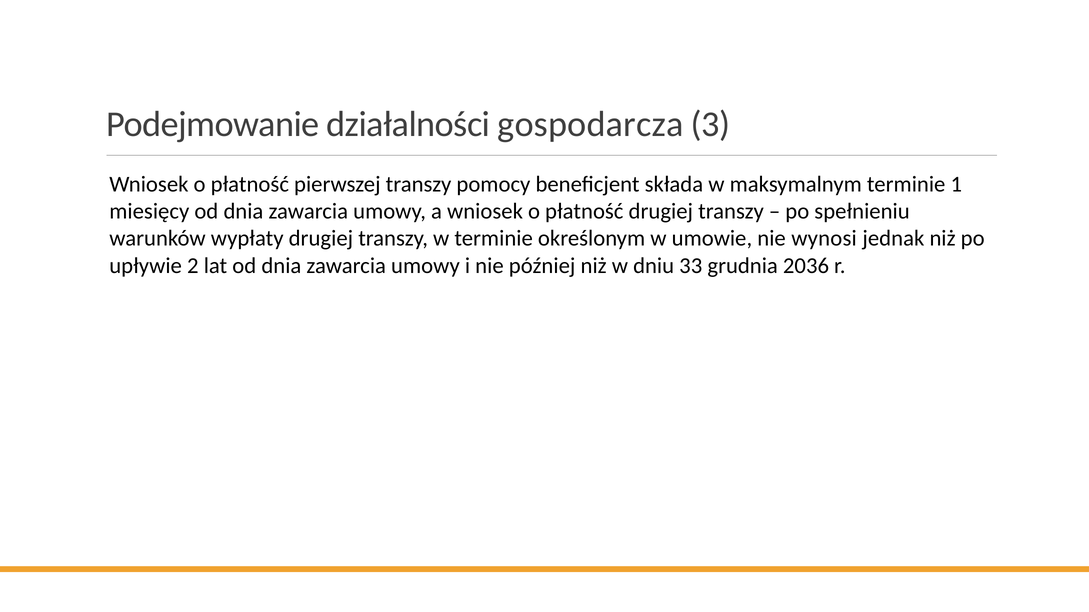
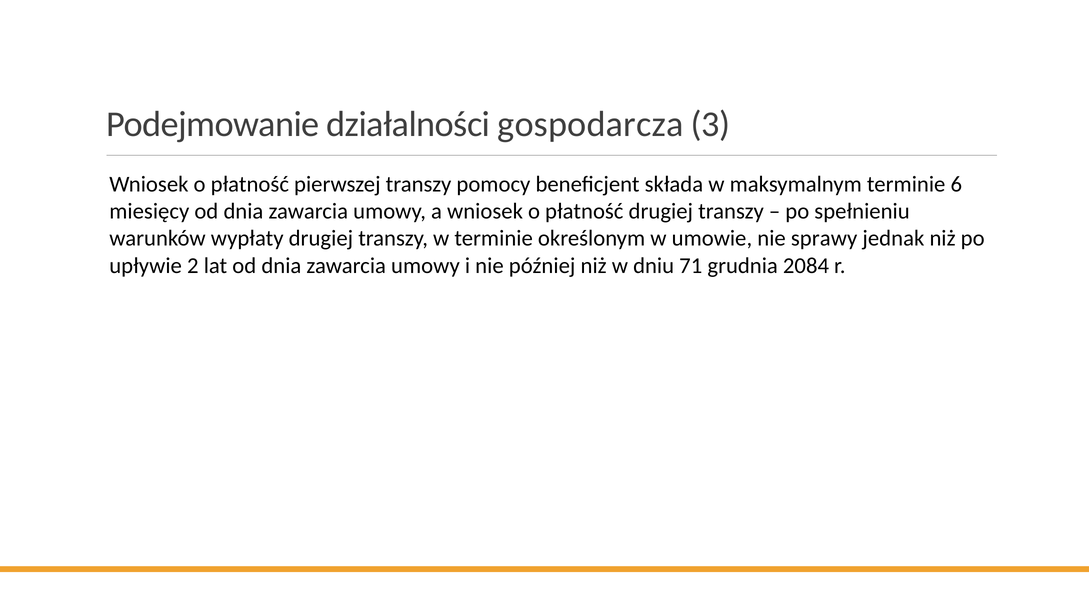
1: 1 -> 6 (956, 184)
wynosi: wynosi -> sprawy (824, 239)
33: 33 -> 71 (691, 266)
2036: 2036 -> 2084 (806, 266)
